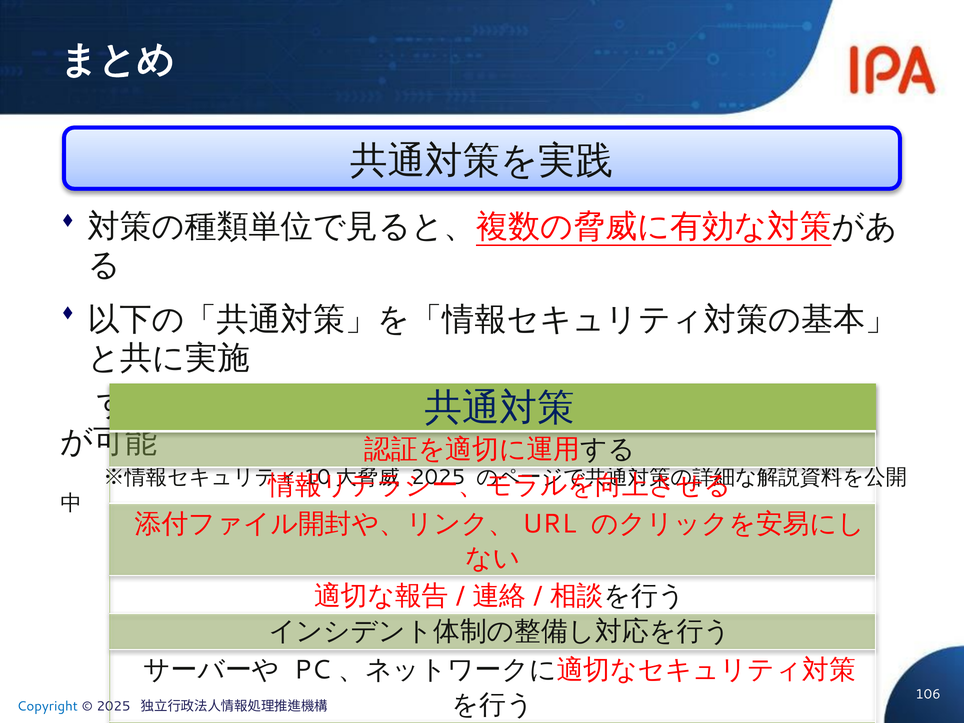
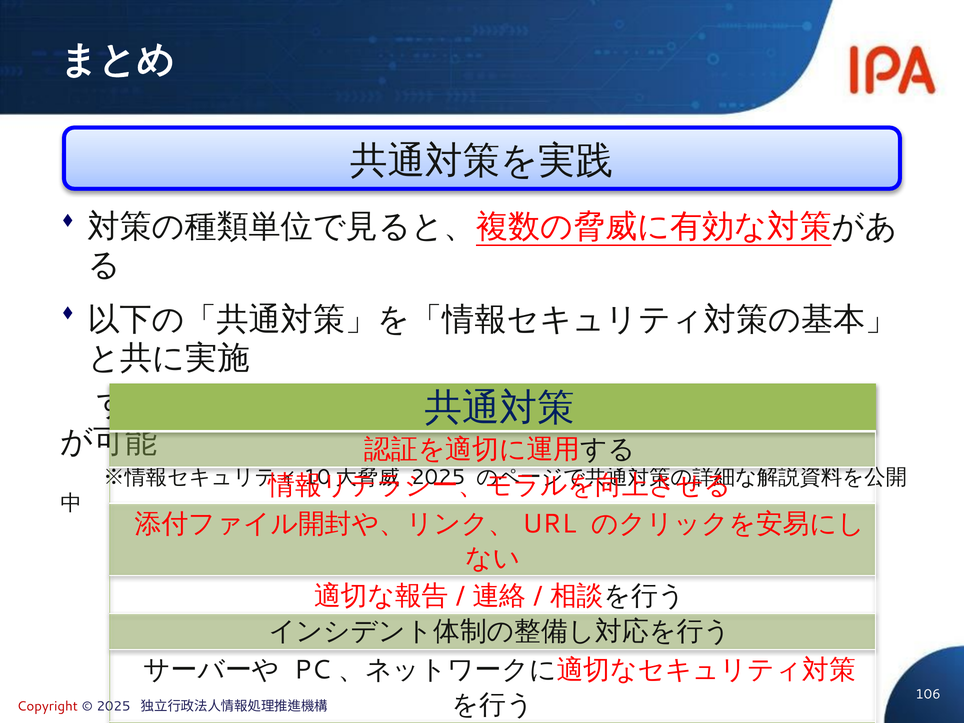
Copyright colour: blue -> red (47, 707)
